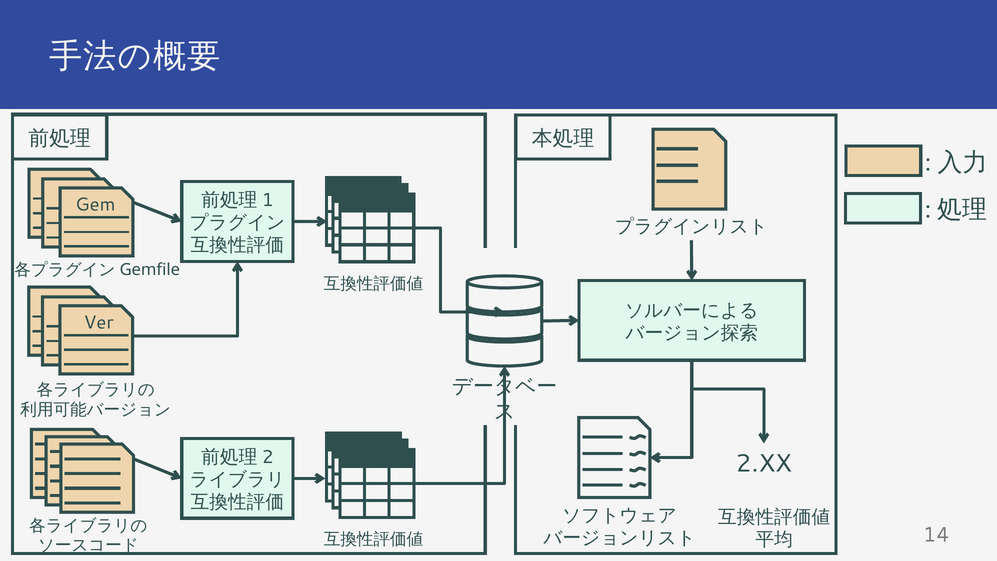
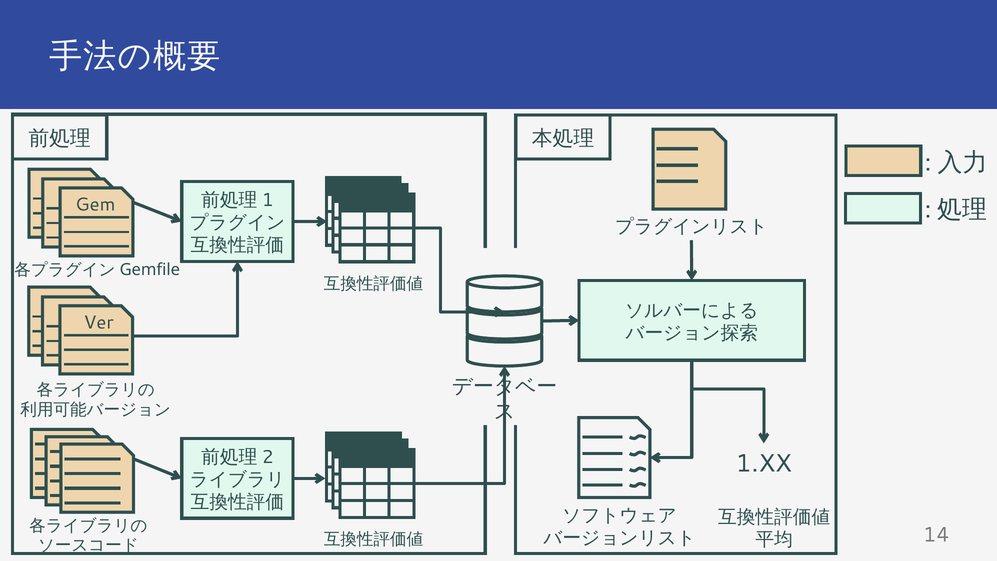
2.XX: 2.XX -> 1.XX (764, 464)
